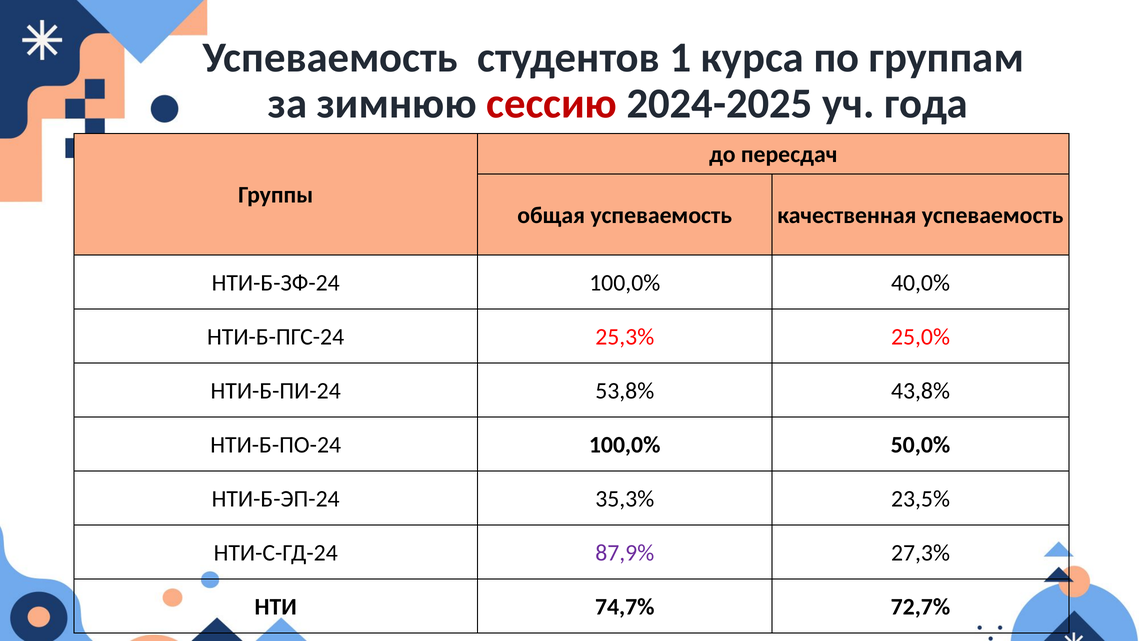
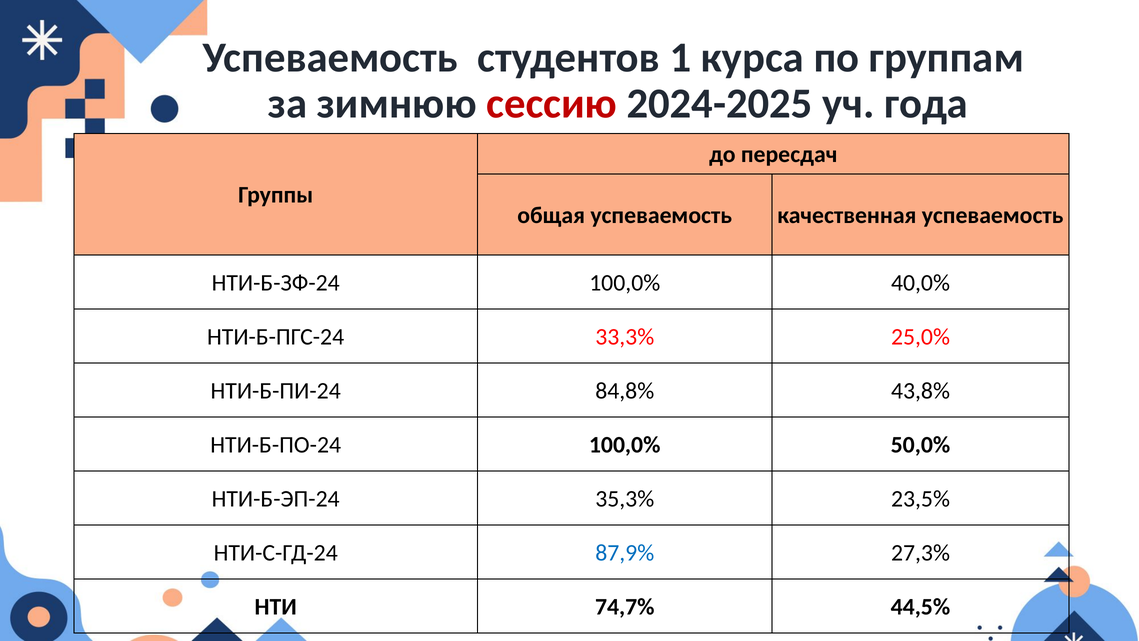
25,3%: 25,3% -> 33,3% (625, 337)
53,8%: 53,8% -> 84,8% (625, 391)
87,9% colour: purple -> blue (625, 553)
72,7%: 72,7% -> 44,5% (920, 607)
